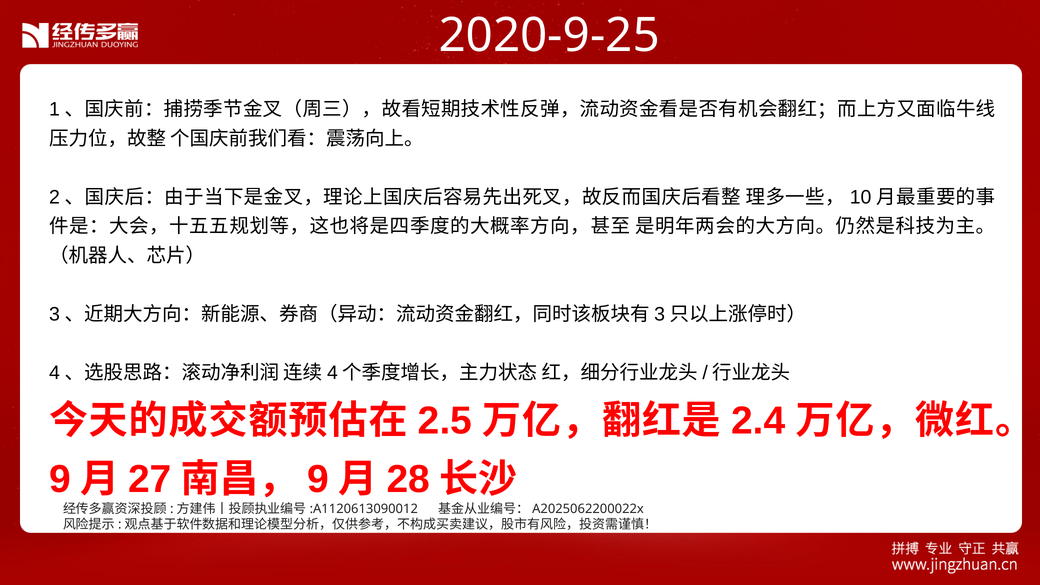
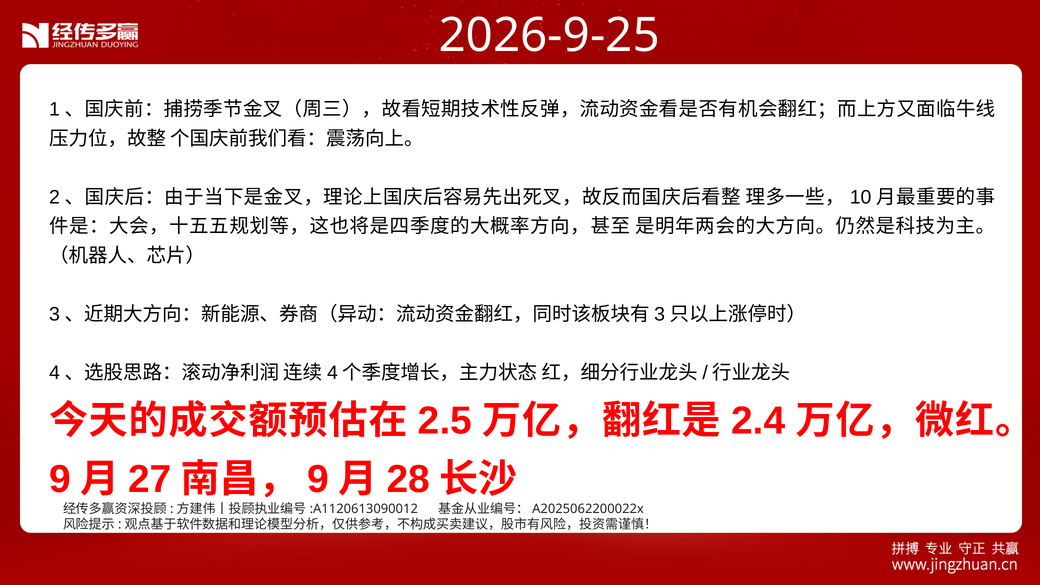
2020-9-25: 2020-9-25 -> 2026-9-25 (549, 36)
